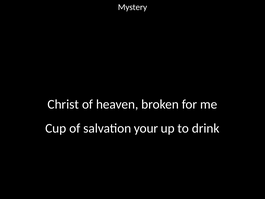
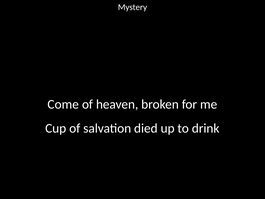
Christ: Christ -> Come (63, 104)
your: your -> died (146, 128)
